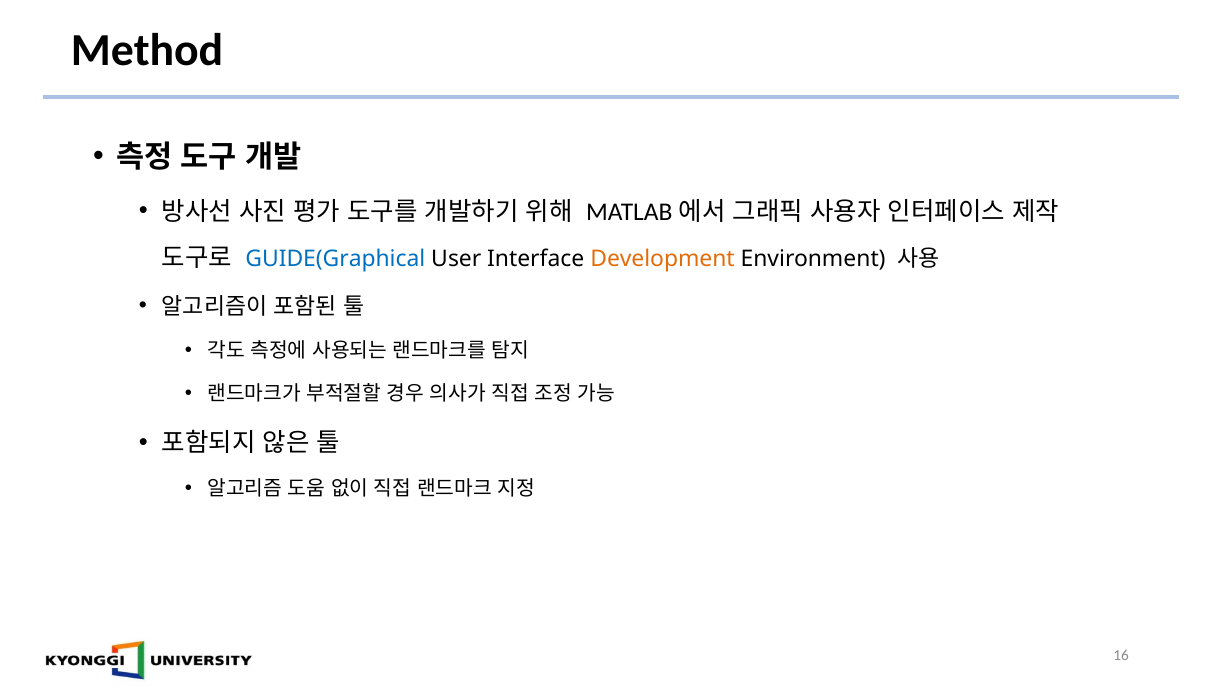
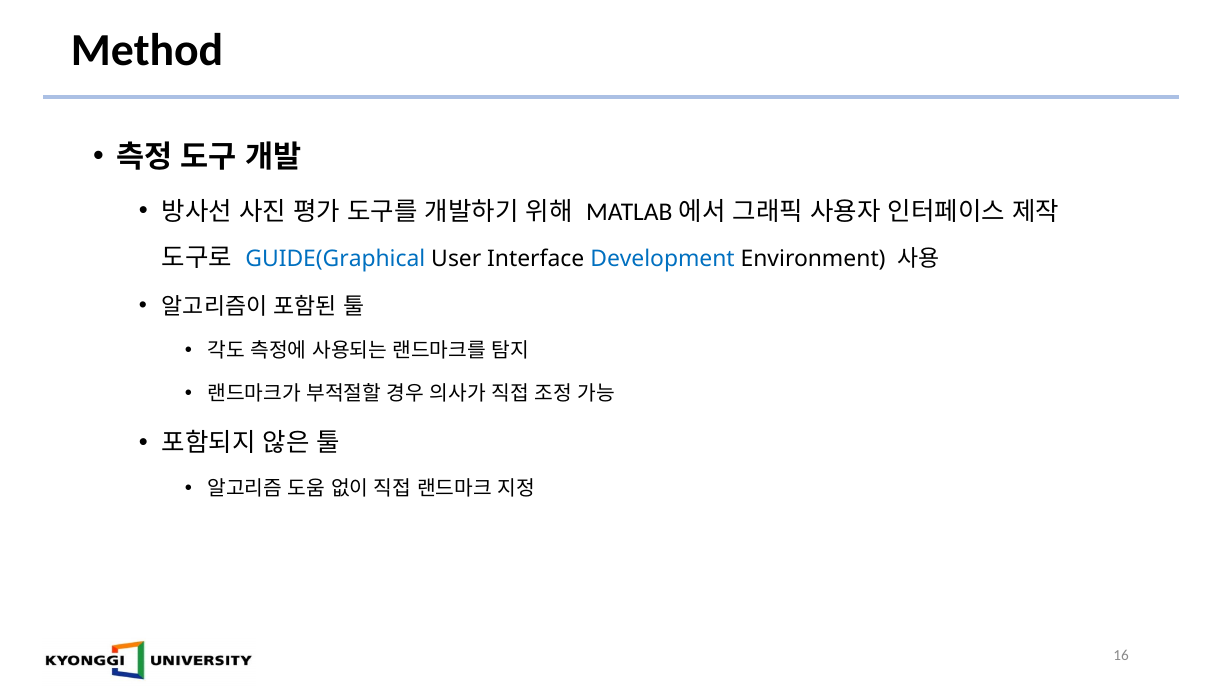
Development colour: orange -> blue (663, 259)
